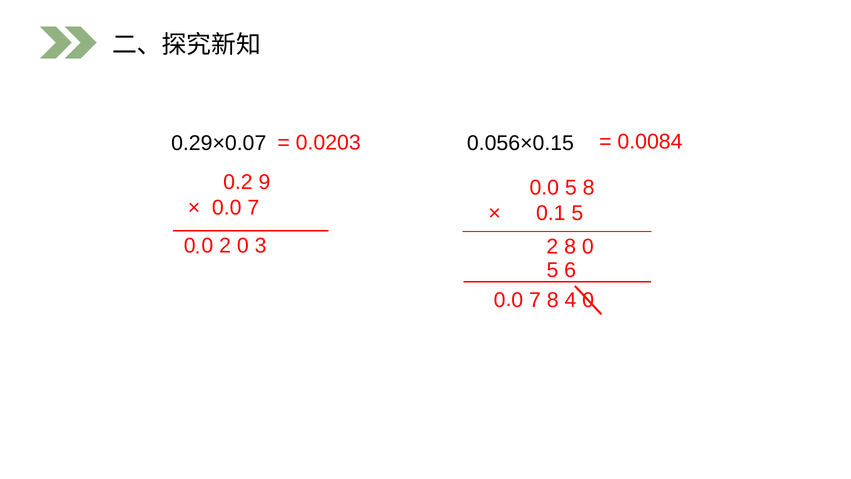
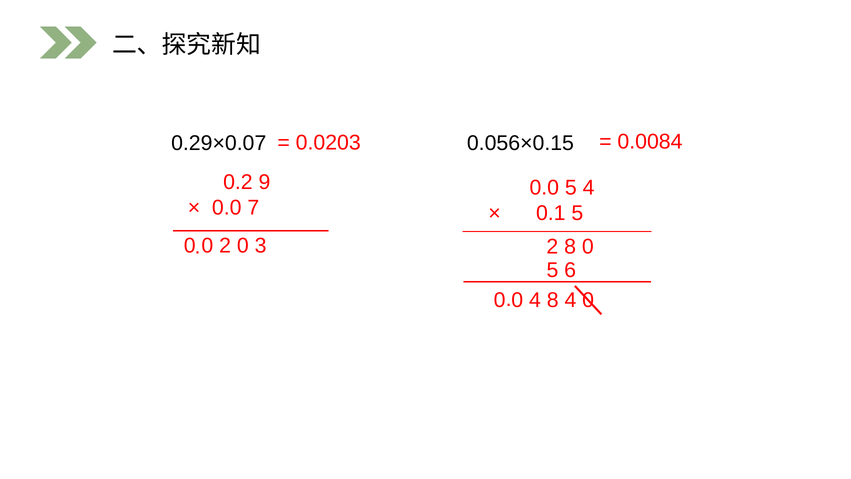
5 8: 8 -> 4 (589, 187)
0 7: 7 -> 4 (535, 300)
